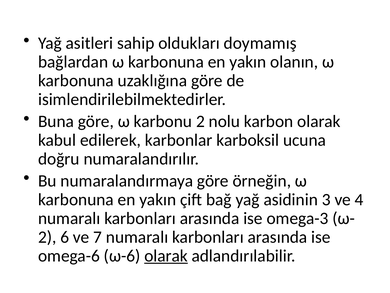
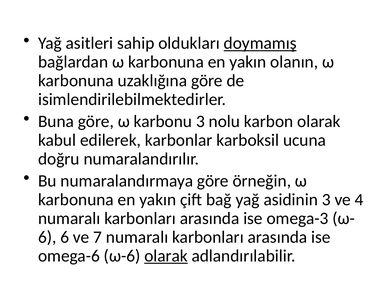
doymamış underline: none -> present (260, 43)
karbonu 2: 2 -> 3 (200, 121)
2: 2 -> 6 (47, 237)
